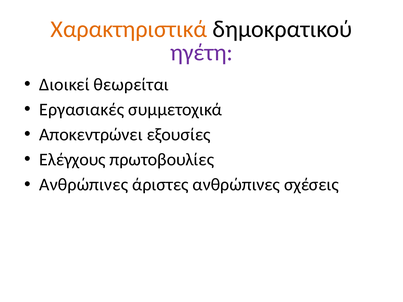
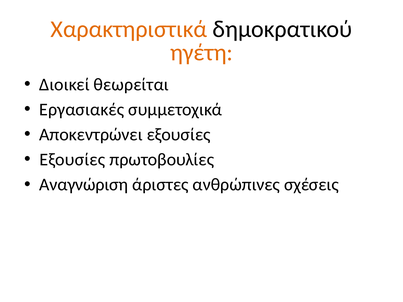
ηγέτη colour: purple -> orange (202, 52)
Ελέγχους: Ελέγχους -> Εξουσίες (72, 160)
Ανθρώπινες: Ανθρώπινες -> Αναγνώριση (84, 185)
